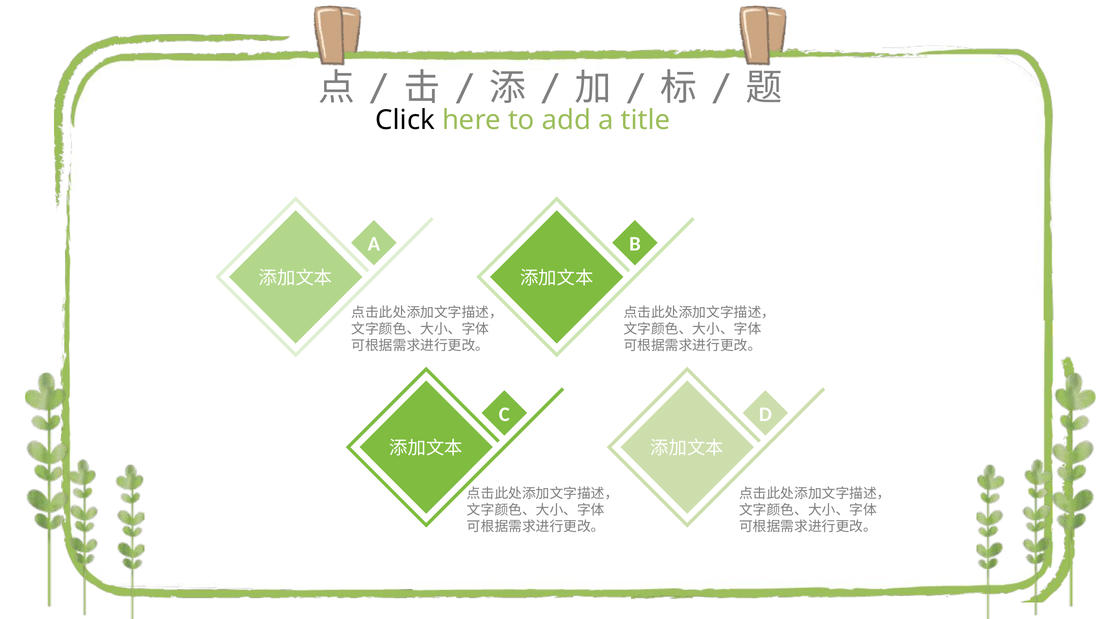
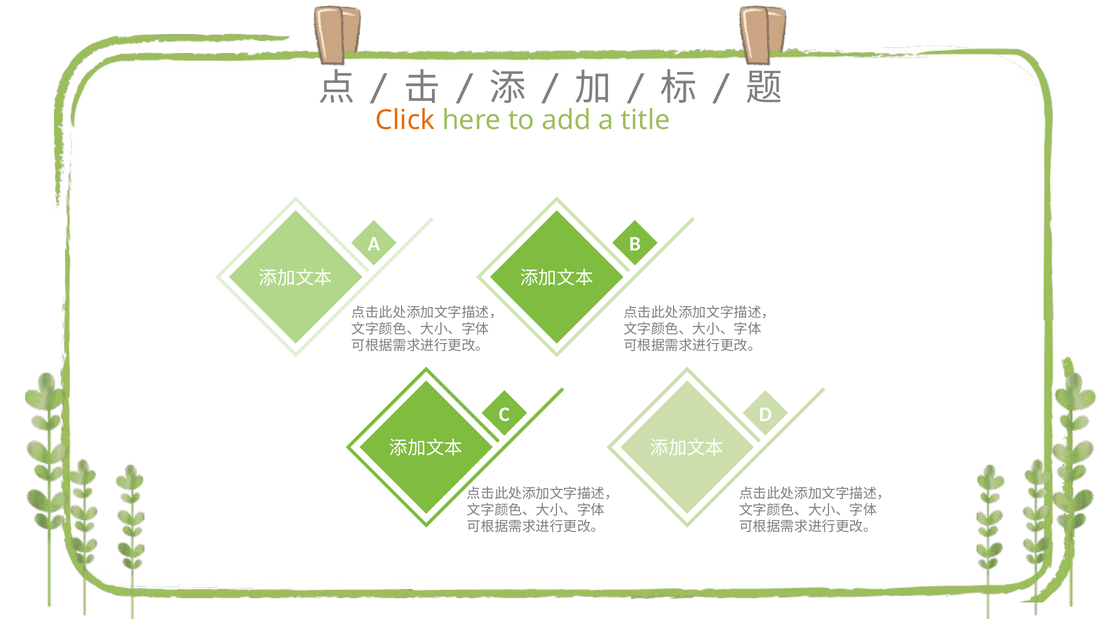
Click colour: black -> orange (405, 120)
